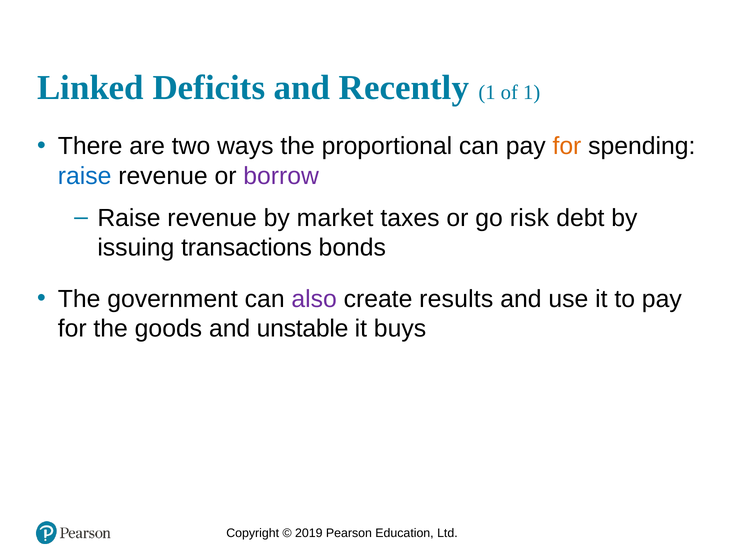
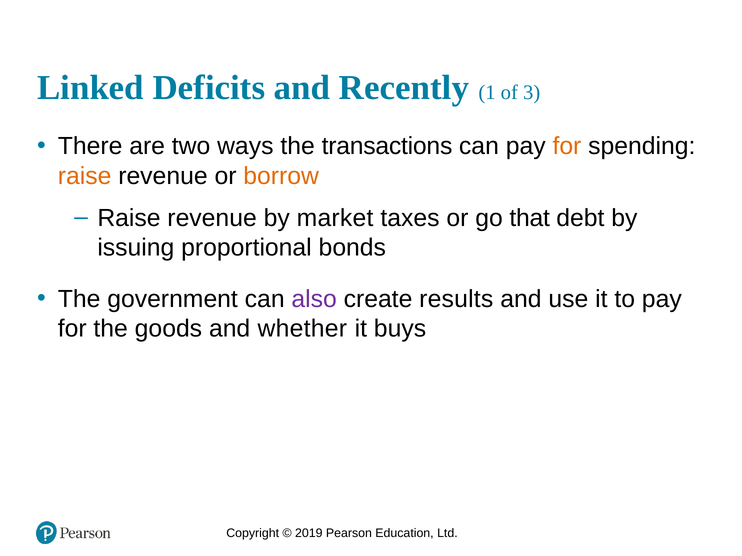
of 1: 1 -> 3 (532, 93)
proportional: proportional -> transactions (387, 146)
raise colour: blue -> orange (85, 176)
borrow colour: purple -> orange (281, 176)
risk: risk -> that (530, 218)
transactions: transactions -> proportional (246, 248)
unstable: unstable -> whether (302, 329)
